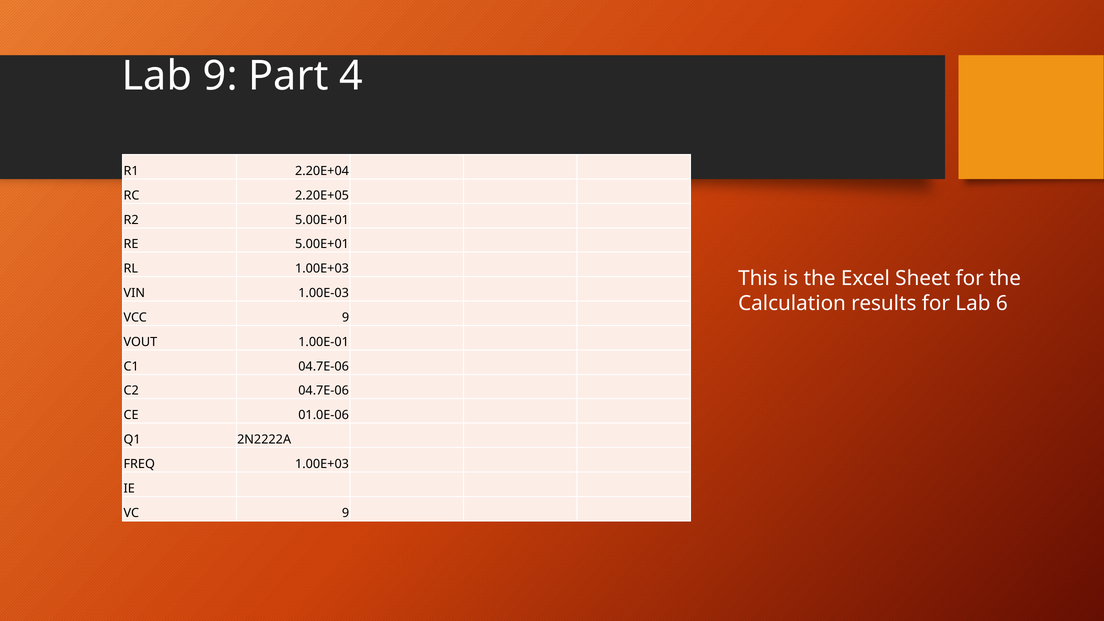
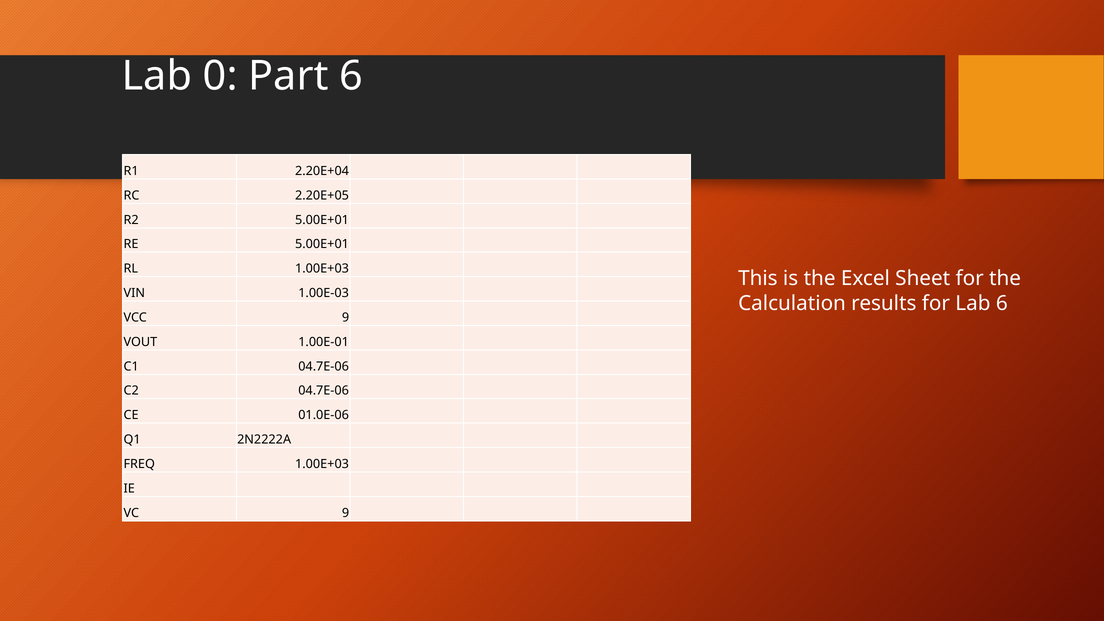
Lab 9: 9 -> 0 (220, 76)
Part 4: 4 -> 6 (351, 76)
